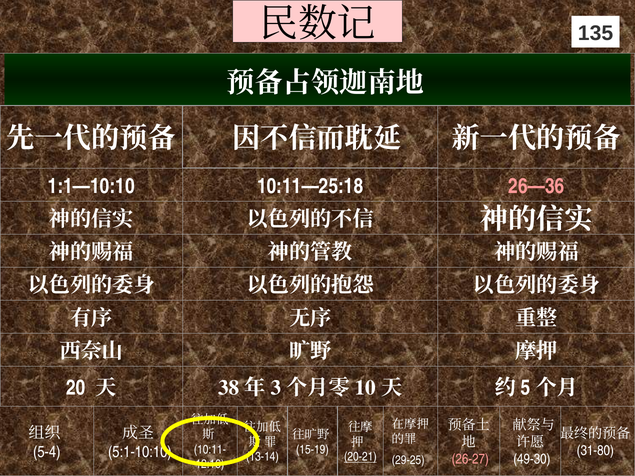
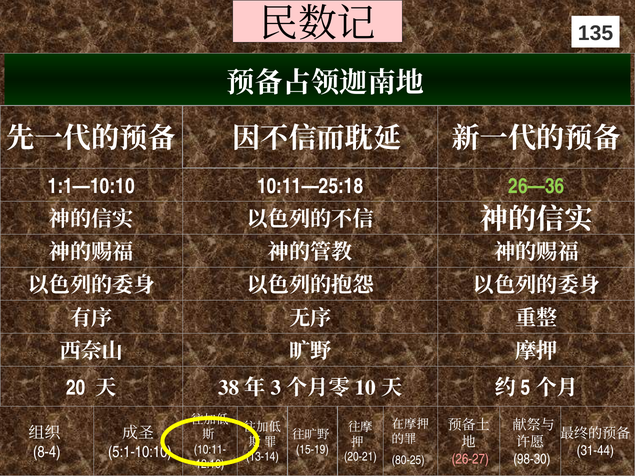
26—36 colour: pink -> light green (536, 186)
31-80: 31-80 -> 31-44 (595, 451)
5-4: 5-4 -> 8-4 (47, 452)
20-21 underline: present -> none (360, 457)
49-30: 49-30 -> 98-30 (532, 459)
29-25: 29-25 -> 80-25 (408, 460)
